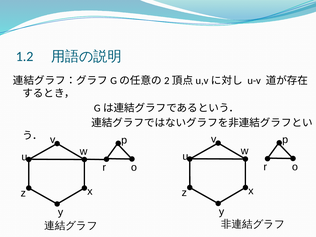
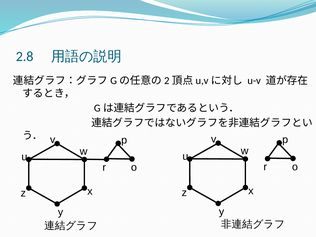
1.2: 1.2 -> 2.8 (25, 56)
